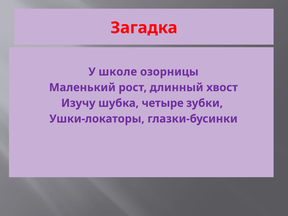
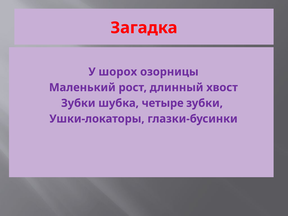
школе: школе -> шорох (118, 72)
Изучу: Изучу -> Зубки (78, 103)
